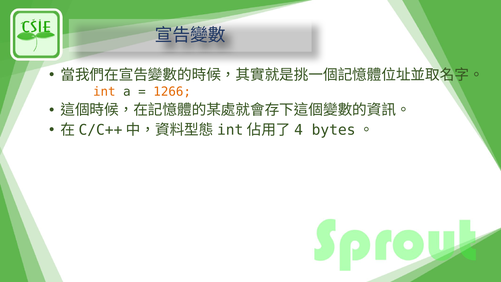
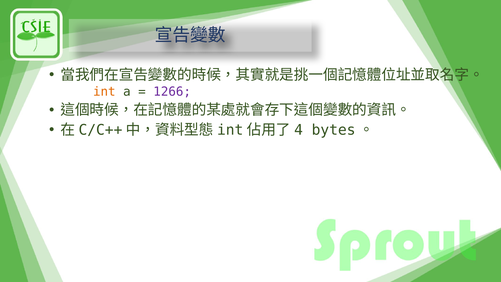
1266 colour: orange -> purple (172, 92)
